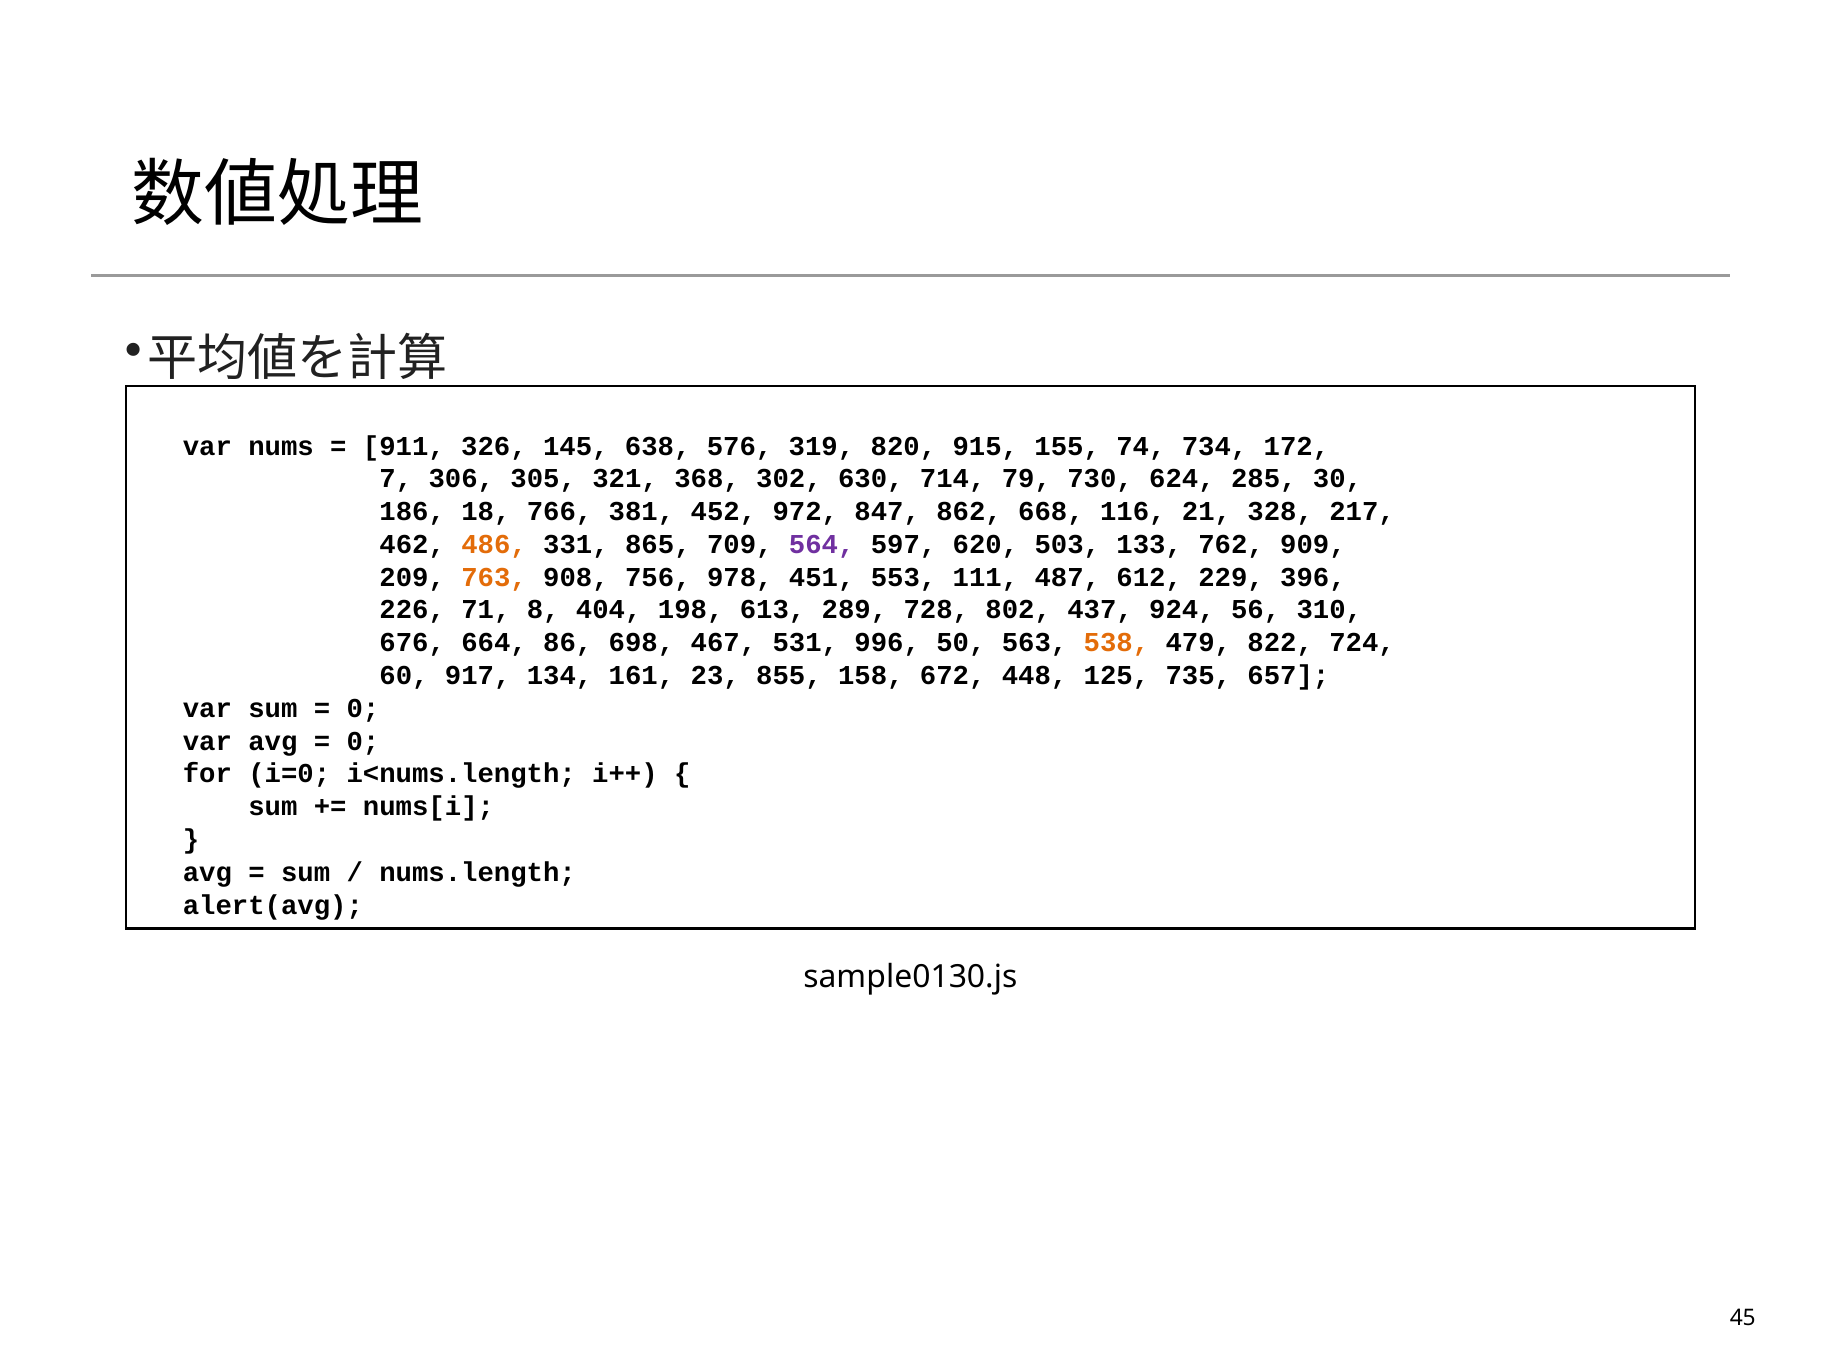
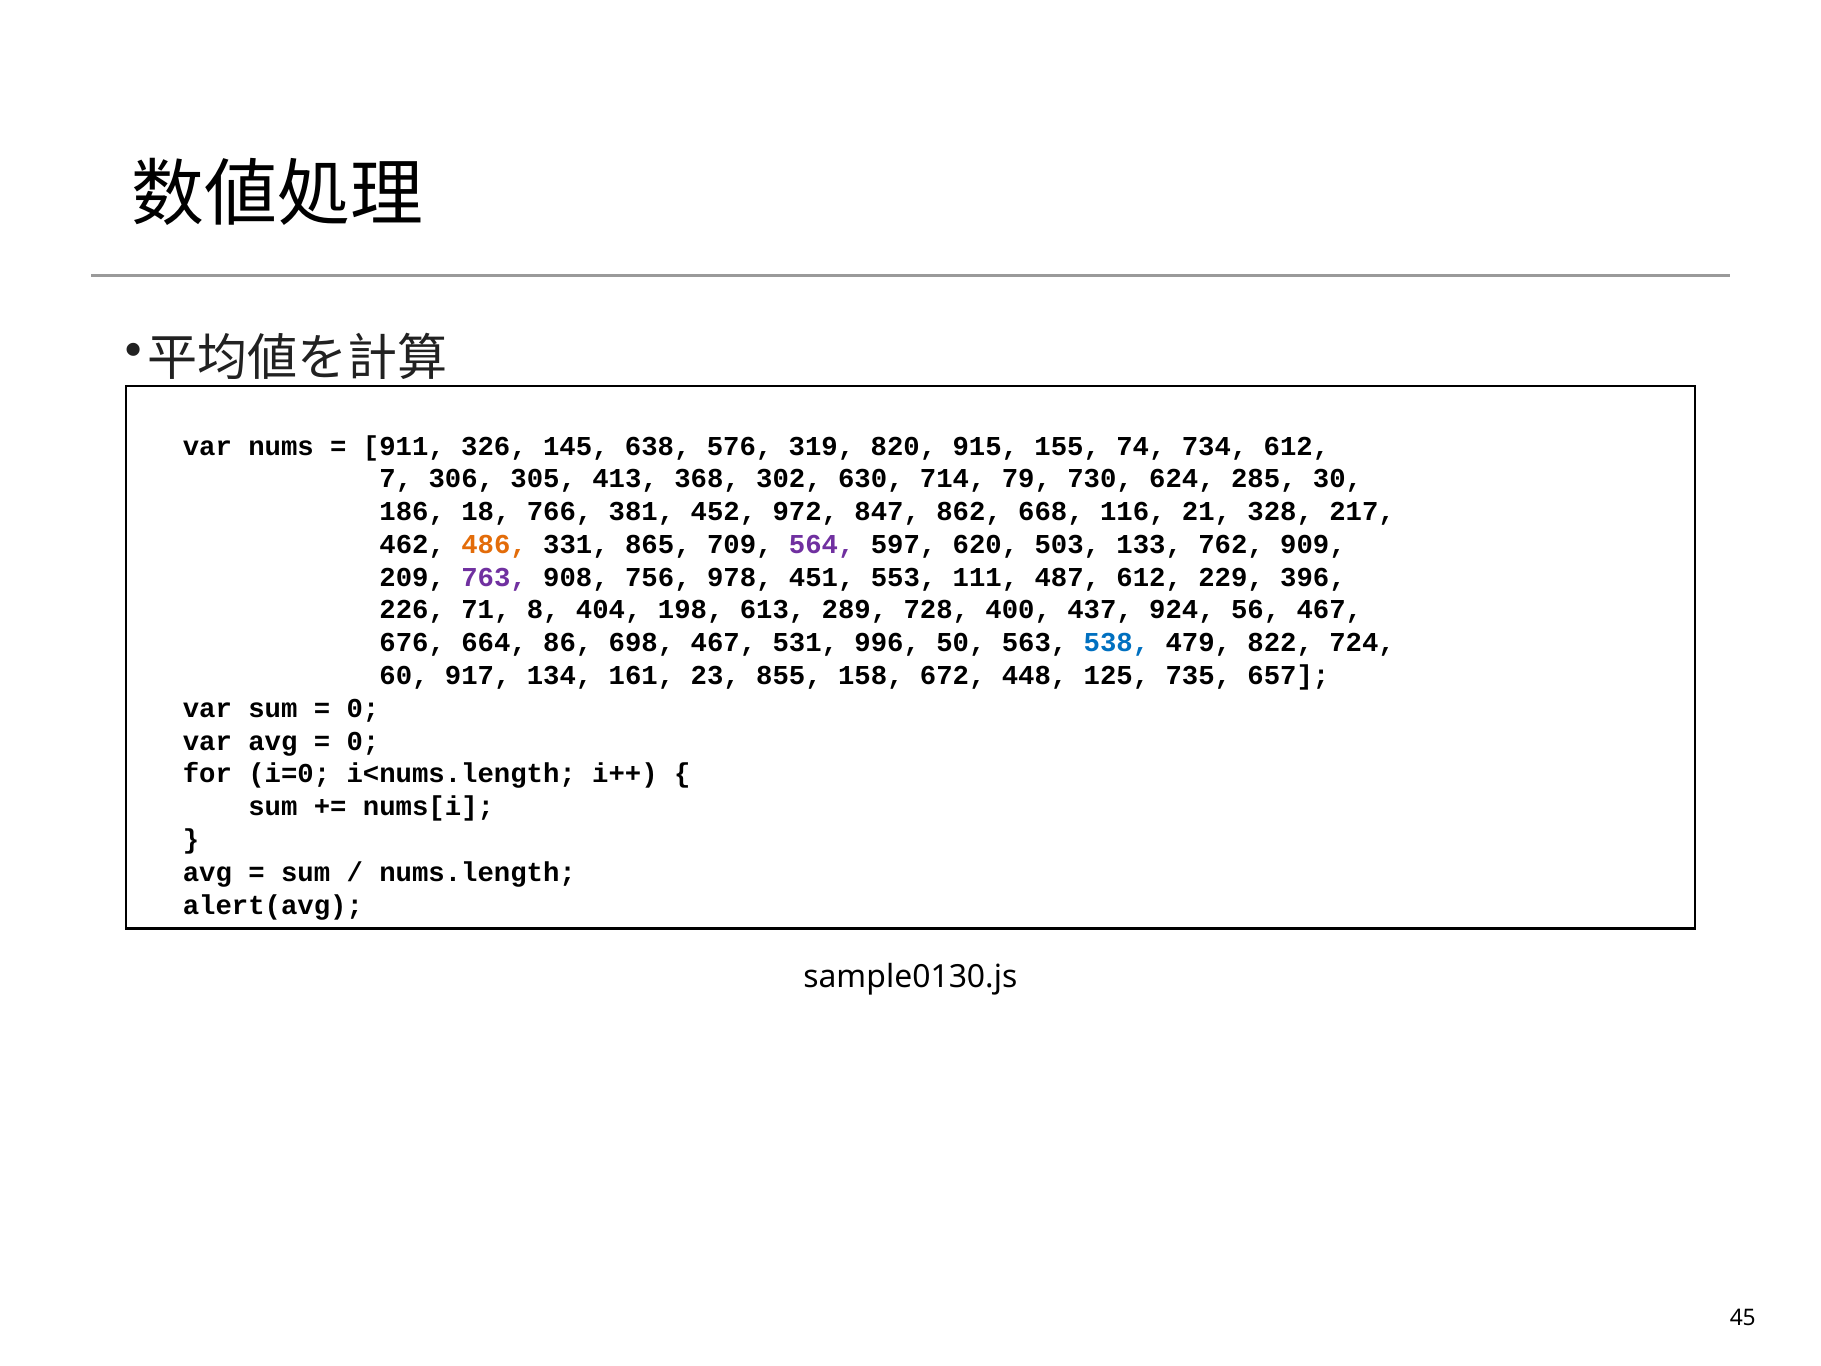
734 172: 172 -> 612 (1296, 446)
321: 321 -> 413 (625, 479)
763 colour: orange -> purple (494, 577)
802: 802 -> 400 (1018, 610)
56 310: 310 -> 467 (1329, 610)
538 colour: orange -> blue (1116, 643)
